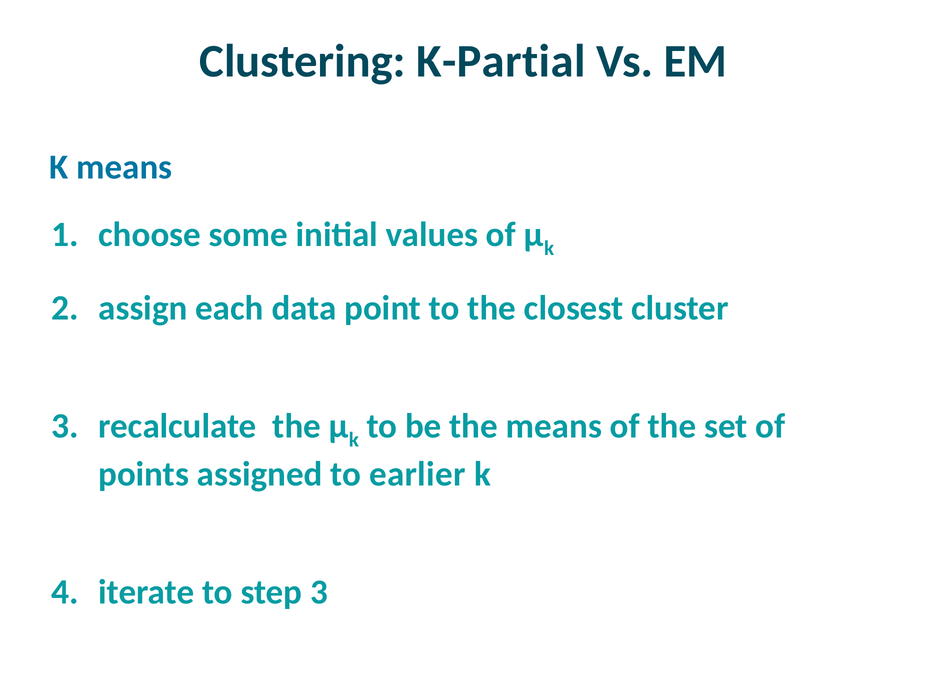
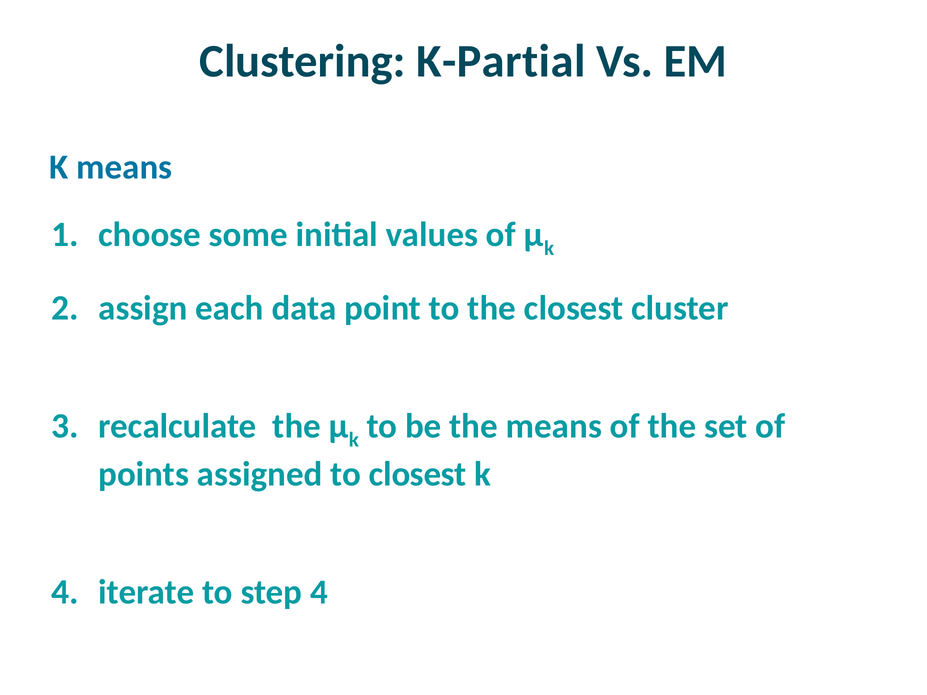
to earlier: earlier -> closest (418, 474)
step 3: 3 -> 4 (319, 592)
